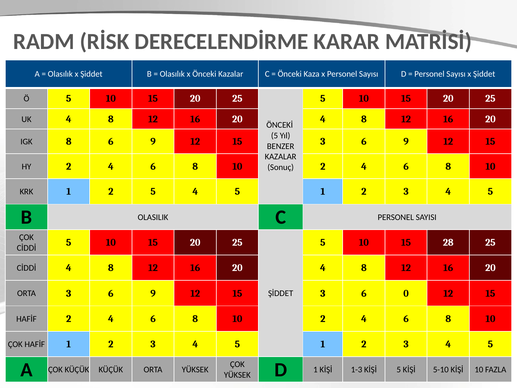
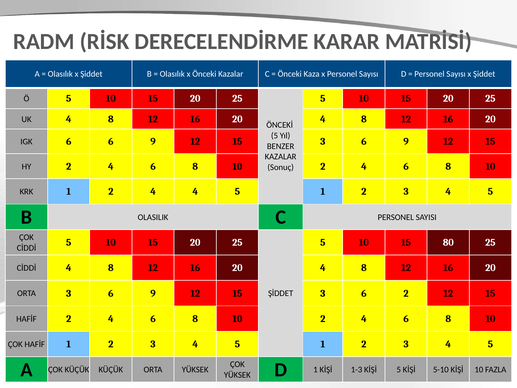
IGK 8: 8 -> 6 (69, 142)
1 2 5: 5 -> 4 (153, 192)
28: 28 -> 80 (448, 242)
6 0: 0 -> 2 (406, 293)
